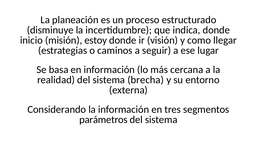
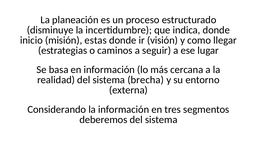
estoy: estoy -> estas (96, 40)
parámetros: parámetros -> deberemos (103, 119)
